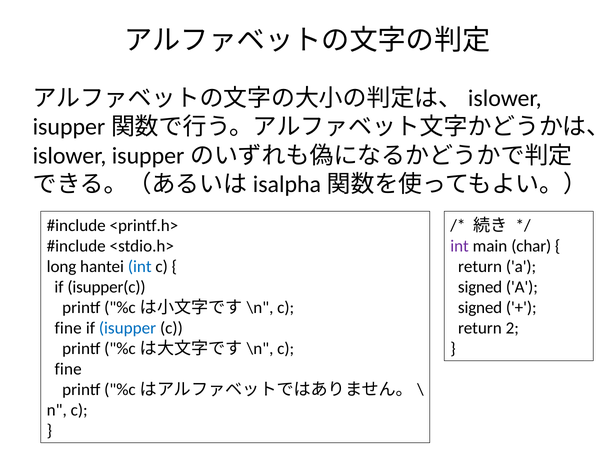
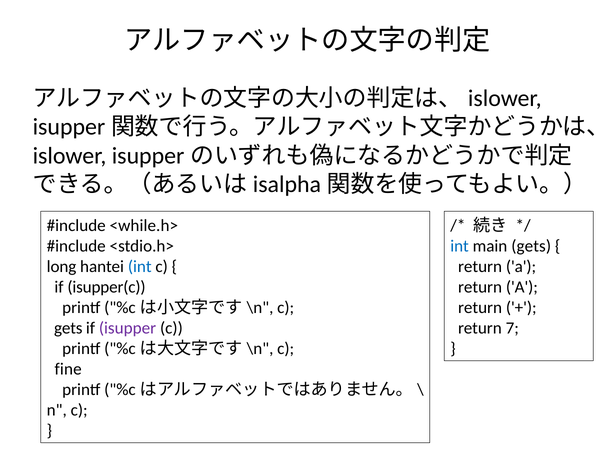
<printf.h>: <printf.h> -> <while.h> (144, 226)
int colour: purple -> blue (460, 246)
main char: char -> gets (531, 246)
signed: signed -> return (480, 287)
signed: signed -> return (480, 308)
fine: fine -> gets (68, 328)
isupper colour: blue -> purple (128, 328)
2: 2 -> 7 (512, 328)
